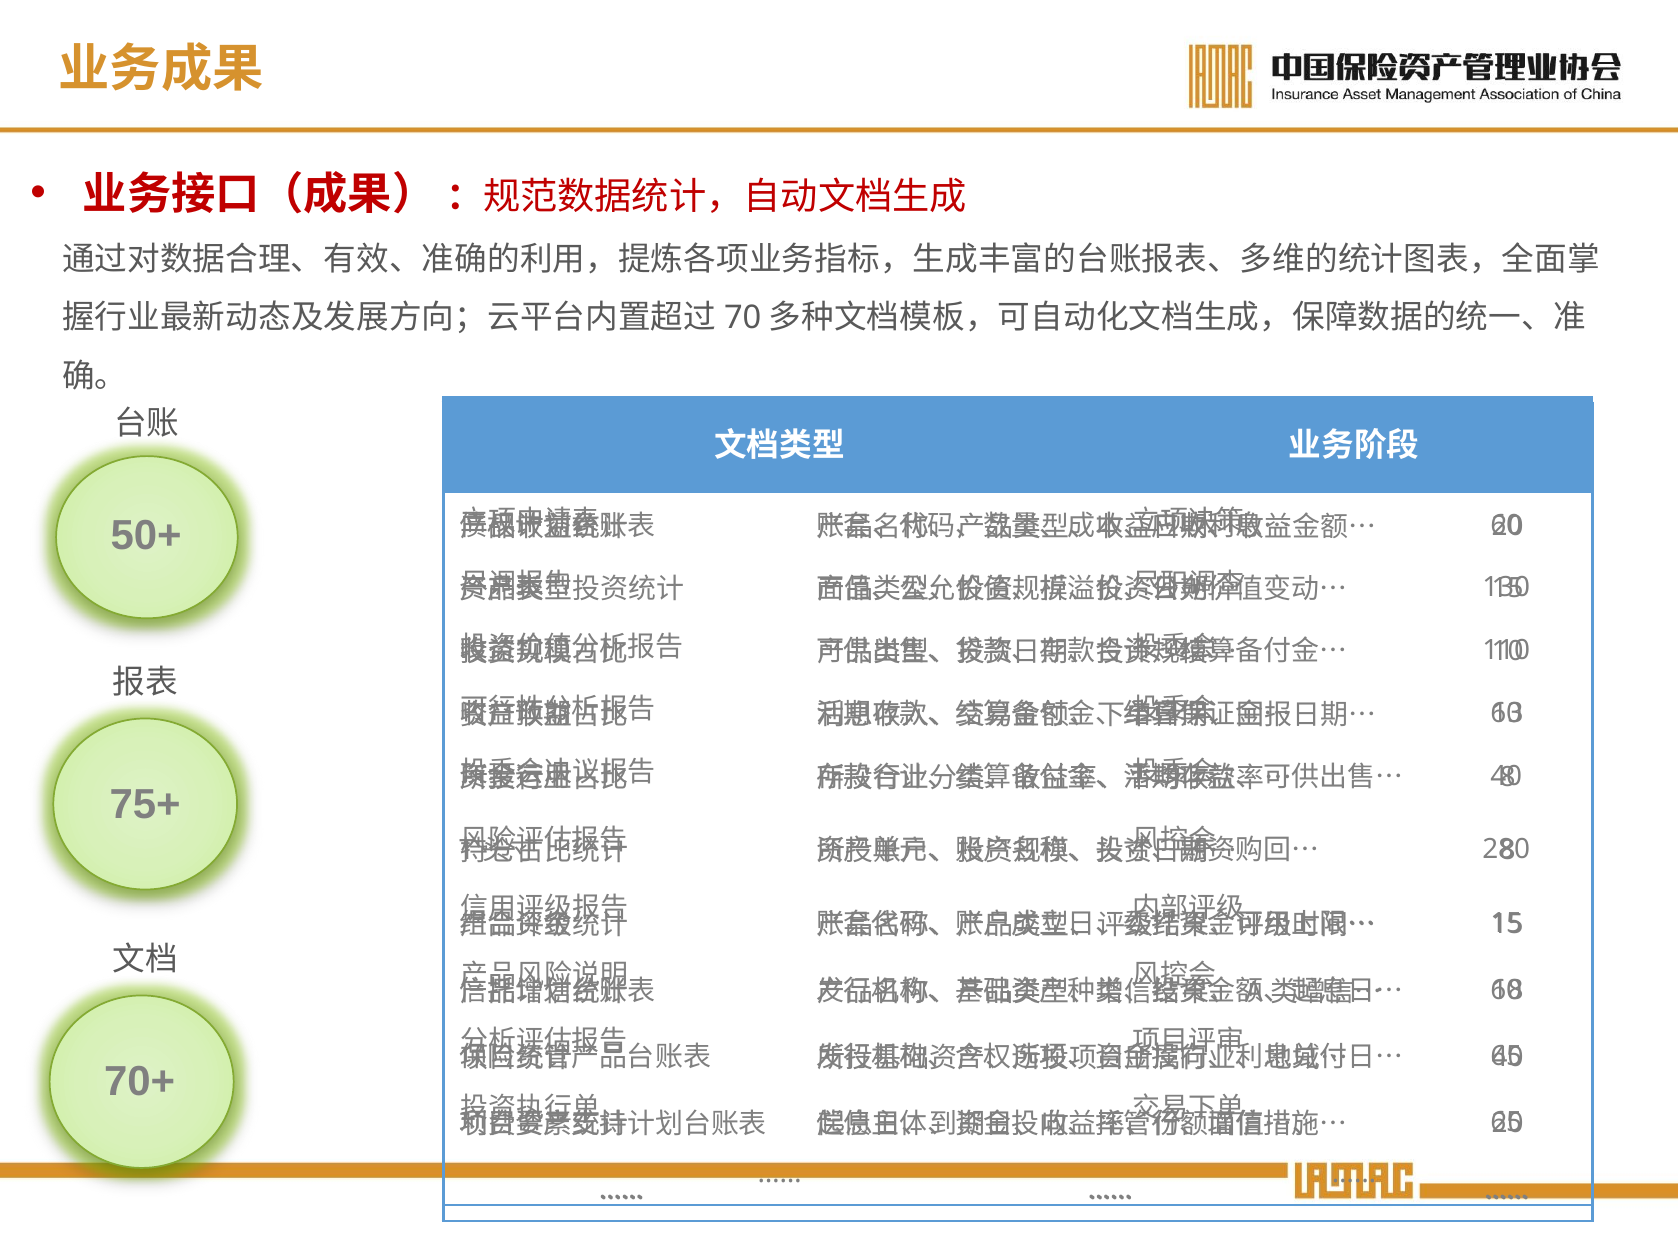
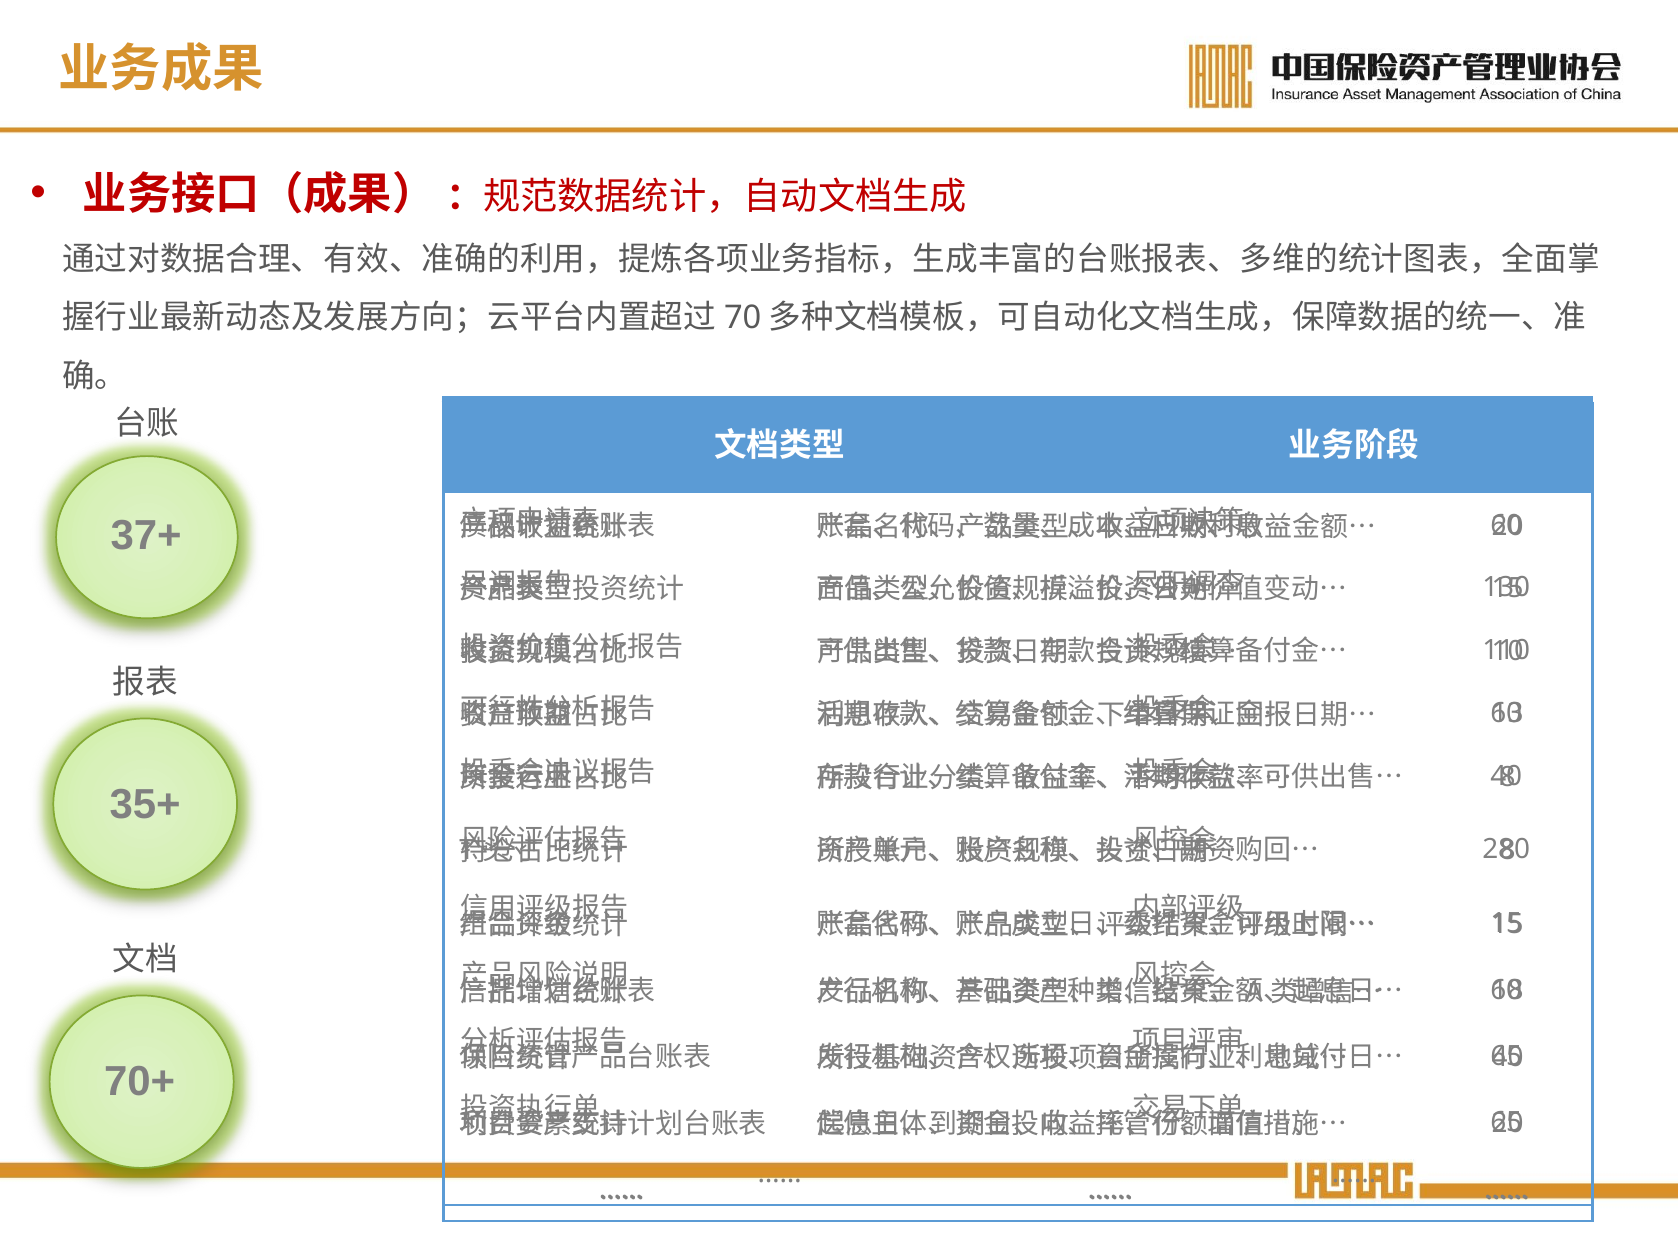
50+: 50+ -> 37+ (146, 536)
75+: 75+ -> 35+ (145, 805)
